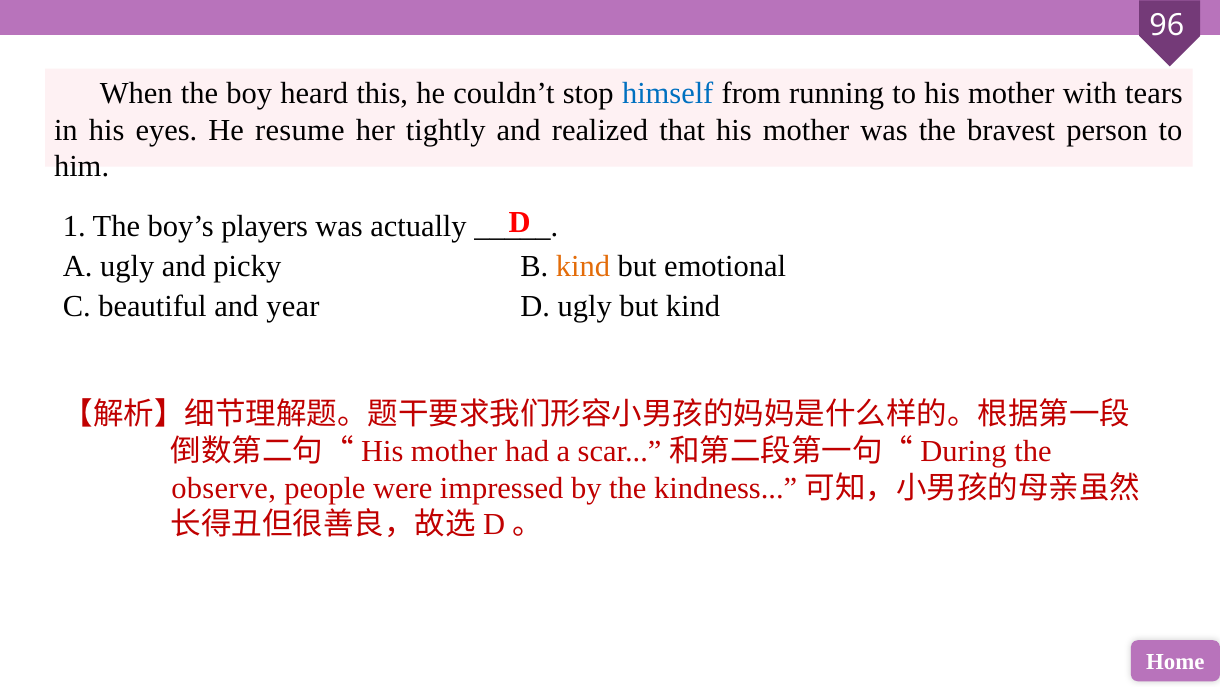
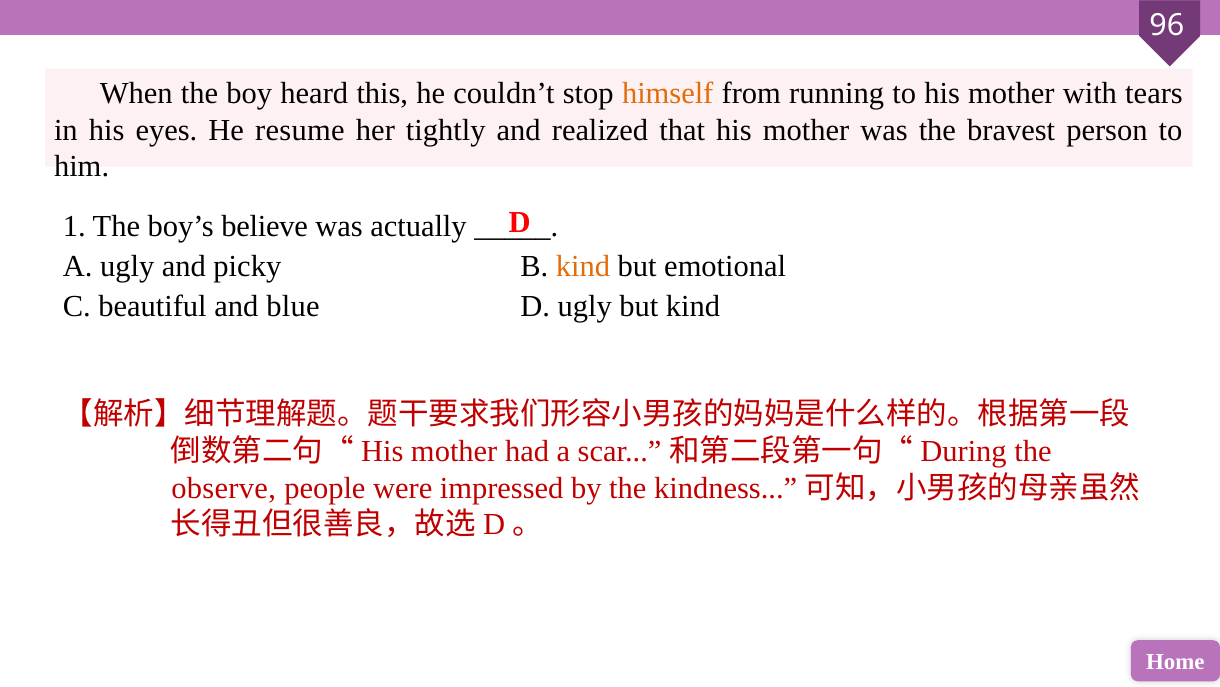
himself colour: blue -> orange (668, 93)
players: players -> believe (265, 226)
year: year -> blue (293, 306)
